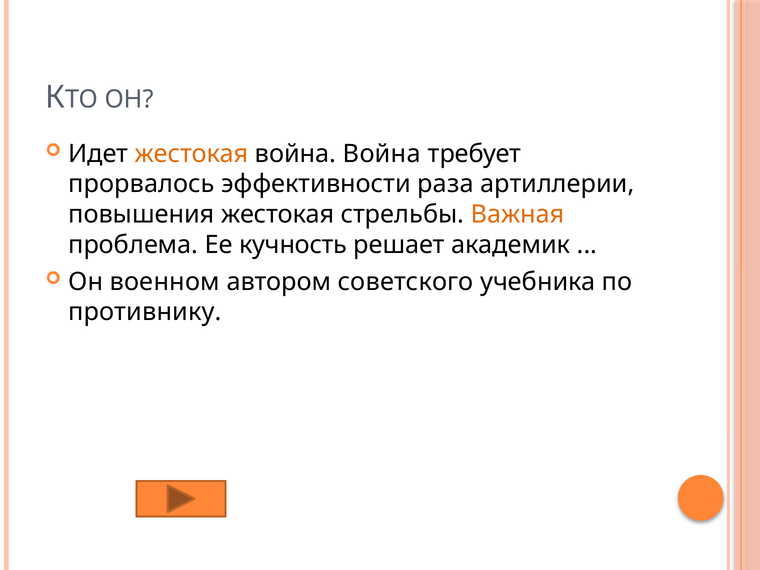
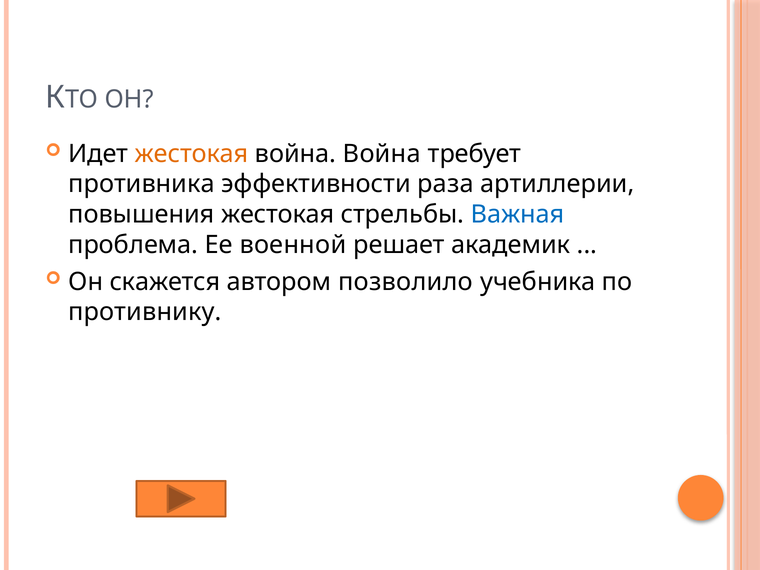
прорвалось: прорвалось -> противника (141, 184)
Важная colour: orange -> blue (518, 215)
кучность: кучность -> военной (293, 245)
военном: военном -> скажется (165, 282)
советского: советского -> позволило (406, 282)
